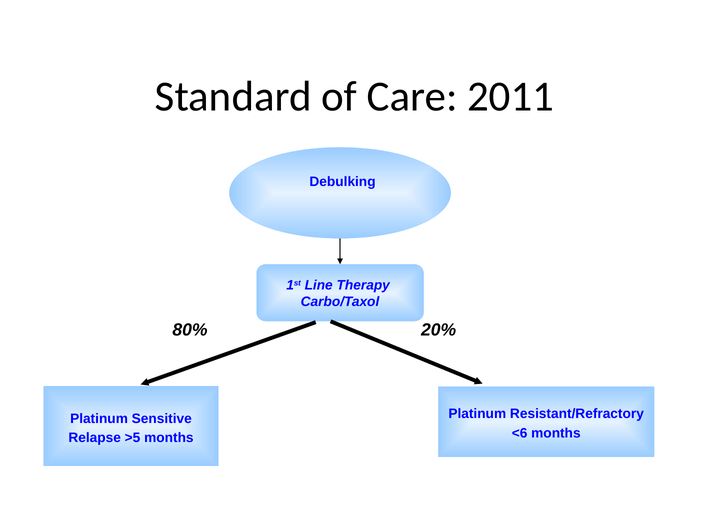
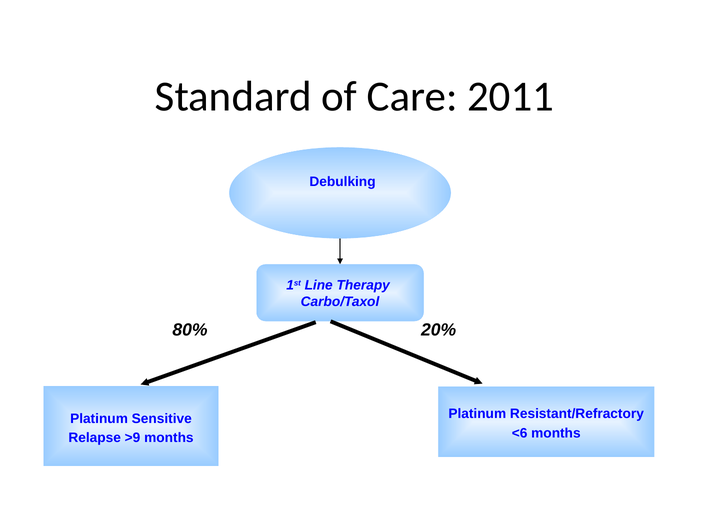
>5: >5 -> >9 (133, 438)
